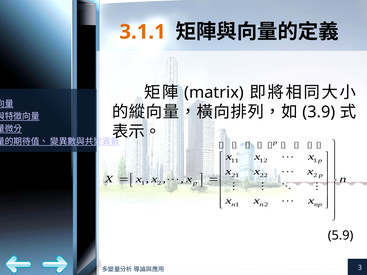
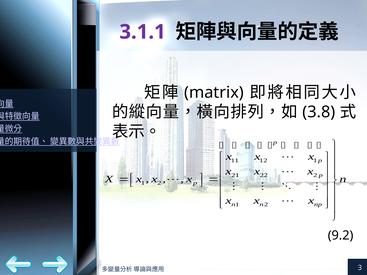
3.1.1 colour: orange -> purple (143, 32)
3.9: 3.9 -> 3.8 (319, 112)
5.9: 5.9 -> 9.2 (341, 236)
